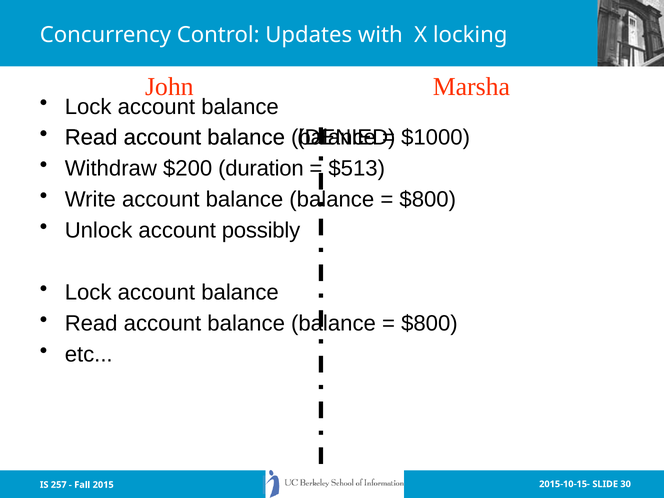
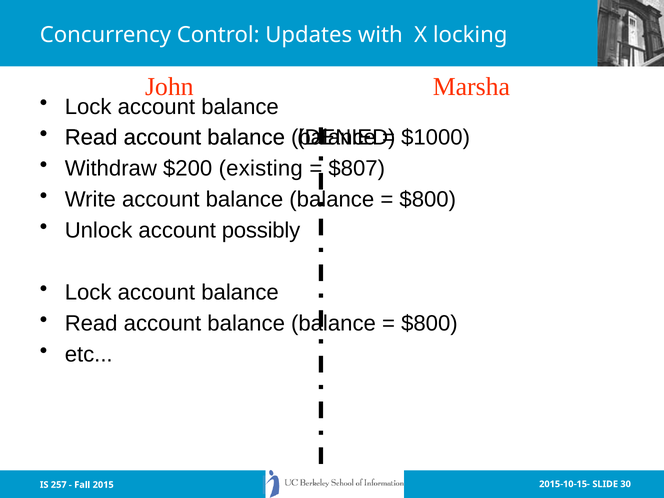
duration: duration -> existing (261, 169)
$513: $513 -> $807 (357, 169)
